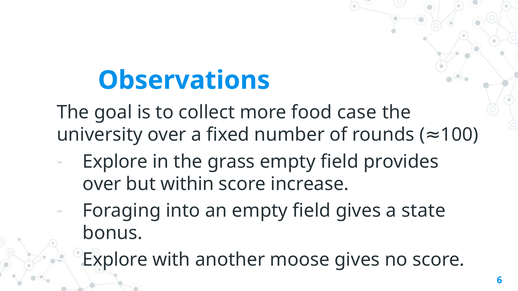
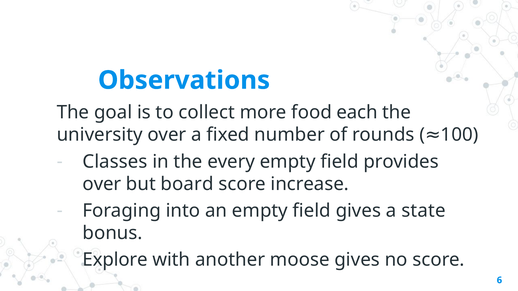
case: case -> each (357, 113)
Explore: Explore -> Classes (115, 162)
grass: grass -> every (231, 162)
within: within -> board (187, 184)
